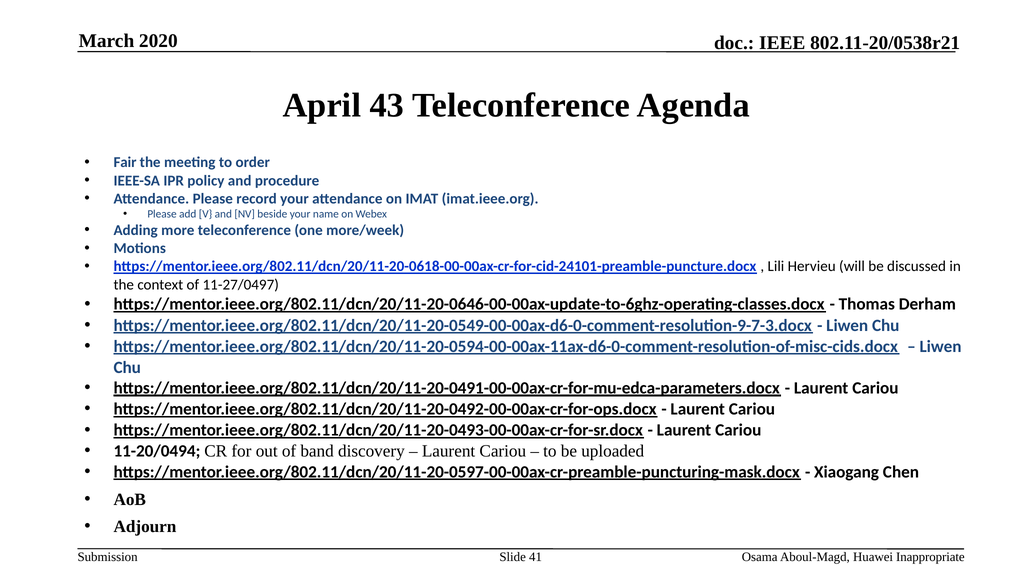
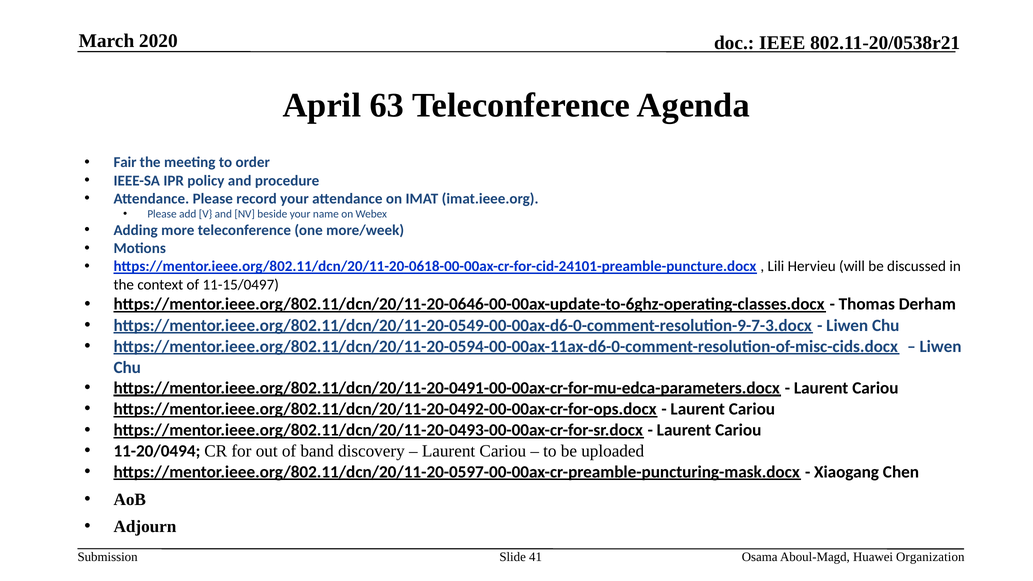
43: 43 -> 63 (387, 106)
11-27/0497: 11-27/0497 -> 11-15/0497 (241, 285)
Inappropriate: Inappropriate -> Organization (930, 557)
